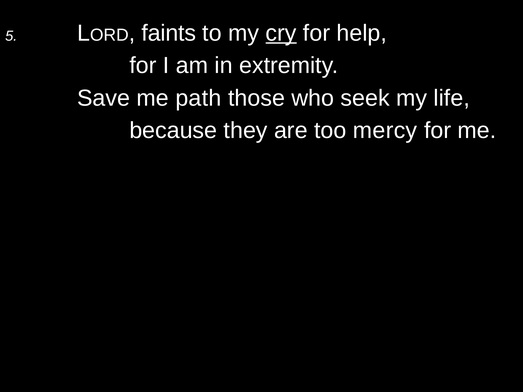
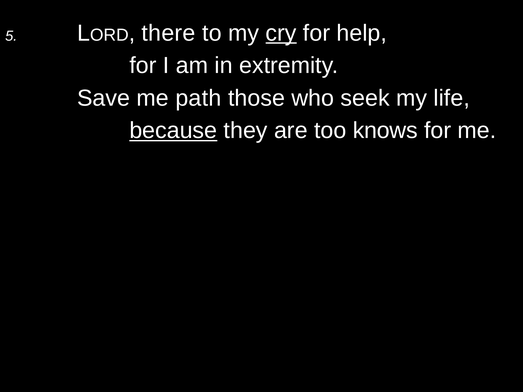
faints: faints -> there (169, 33)
because underline: none -> present (173, 131)
mercy: mercy -> knows (385, 131)
